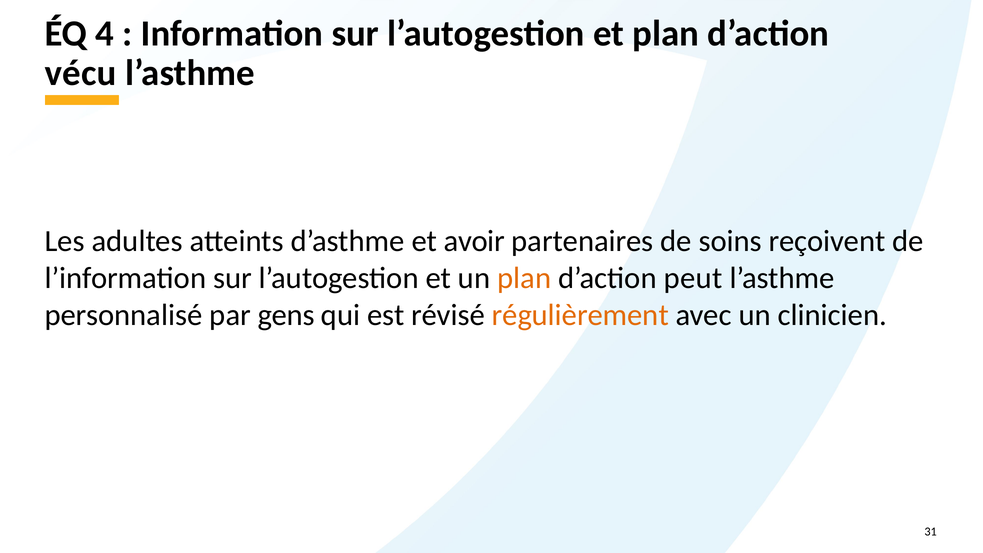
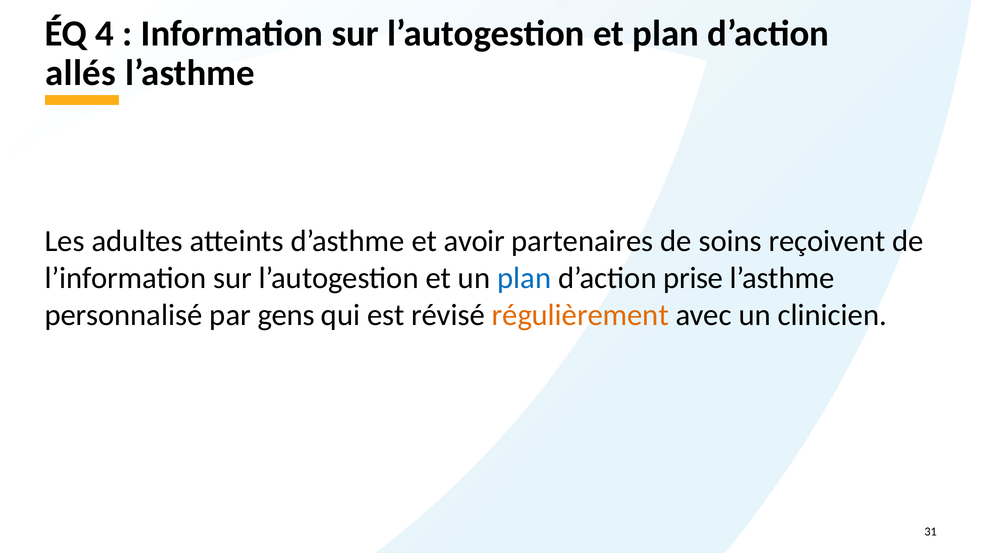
vécu: vécu -> allés (81, 73)
plan colour: orange -> blue (524, 278)
peut: peut -> prise (693, 278)
